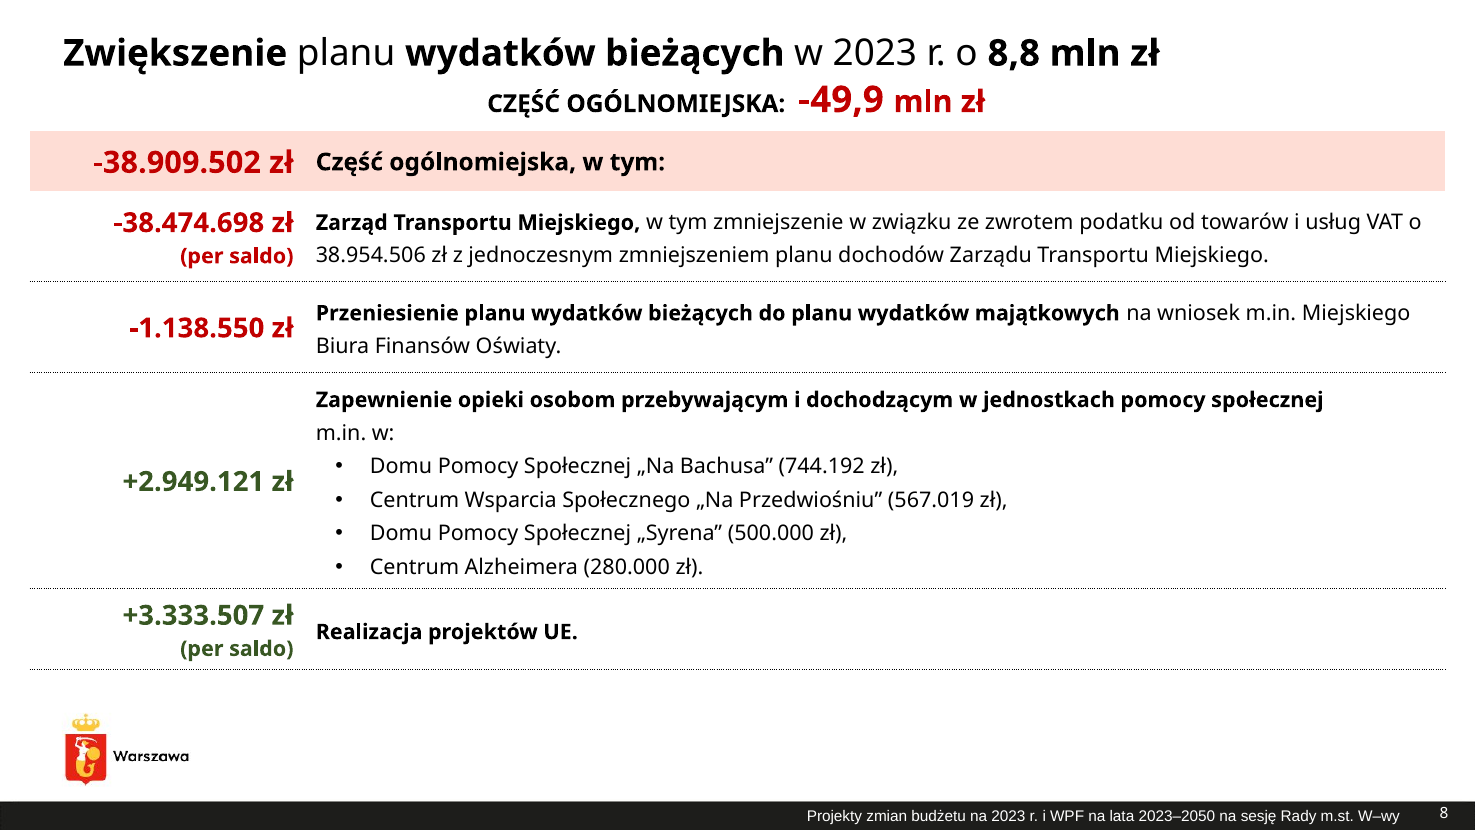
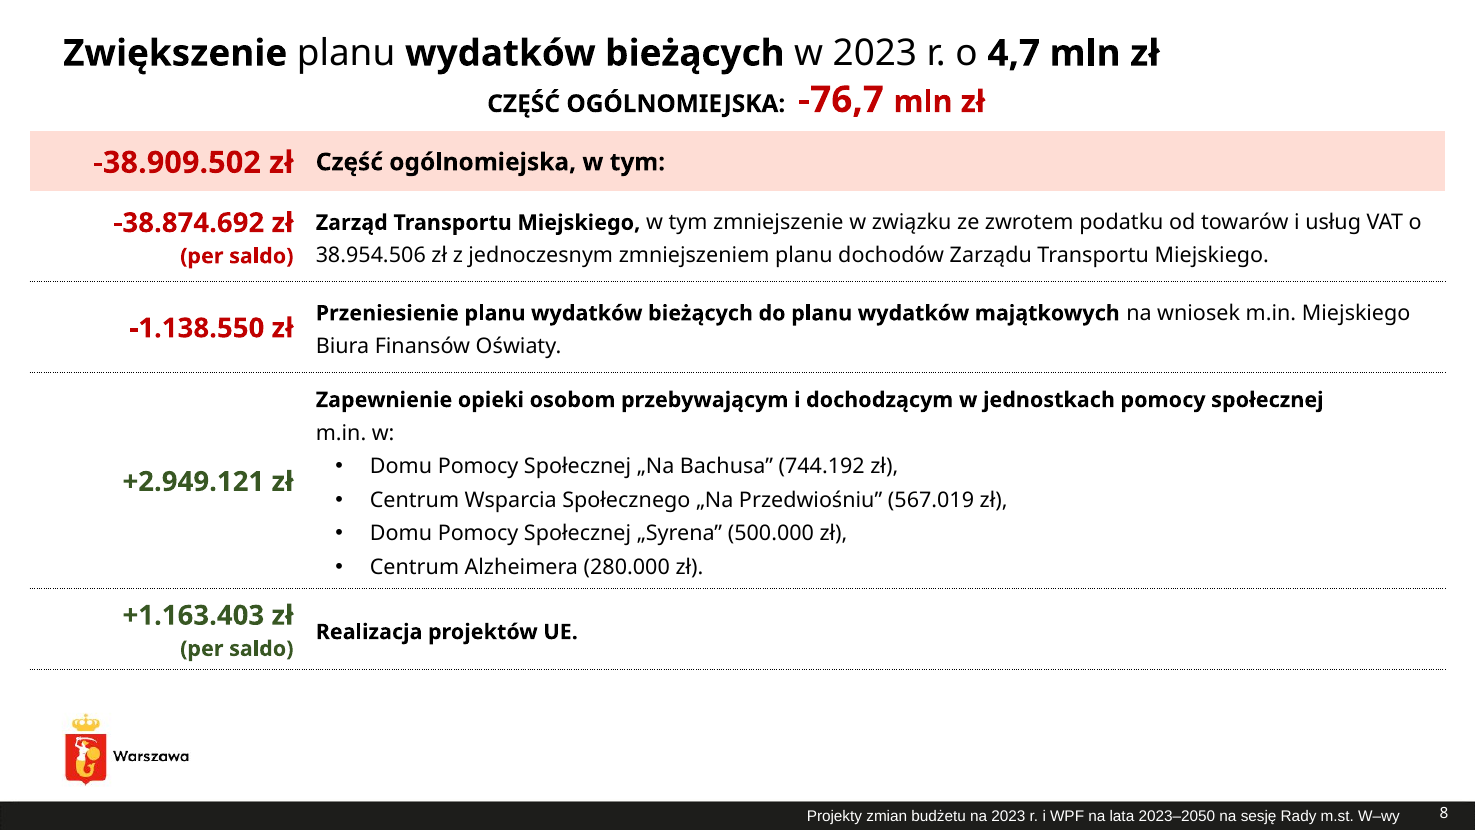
8,8: 8,8 -> 4,7 (1014, 53)
-49,9: -49,9 -> -76,7 (841, 100)
-38.474.698: -38.474.698 -> -38.874.692 (189, 223)
+3.333.507: +3.333.507 -> +1.163.403 (193, 615)
